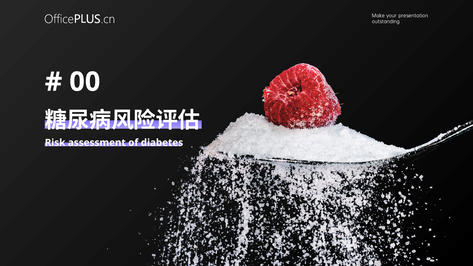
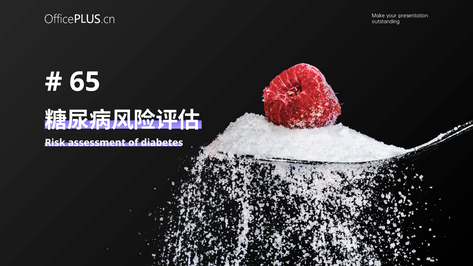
00: 00 -> 65 (85, 82)
